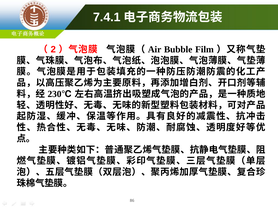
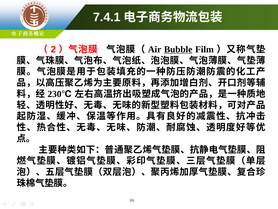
Bubble underline: none -> present (178, 49)
